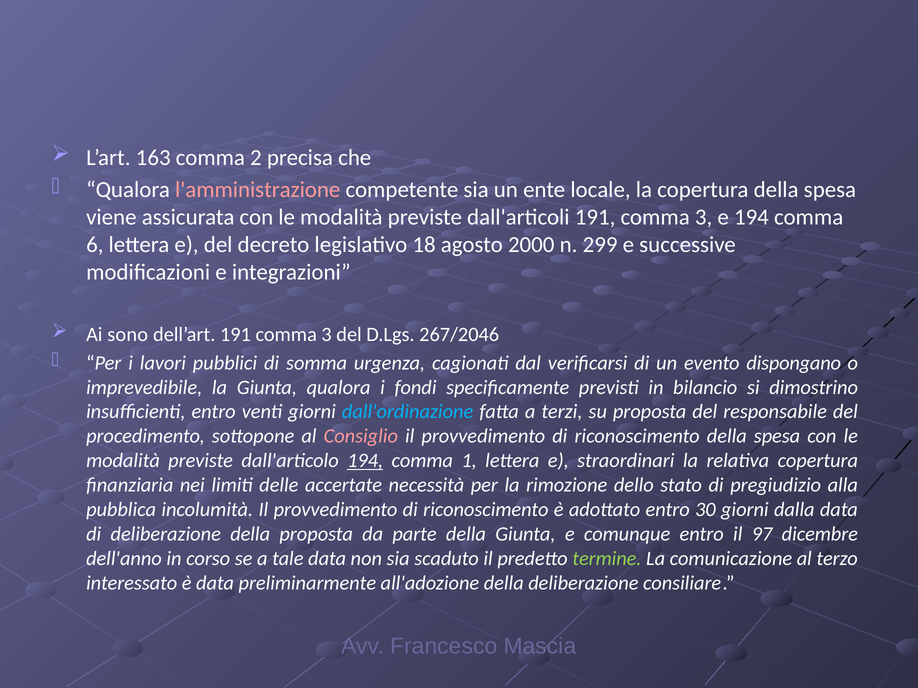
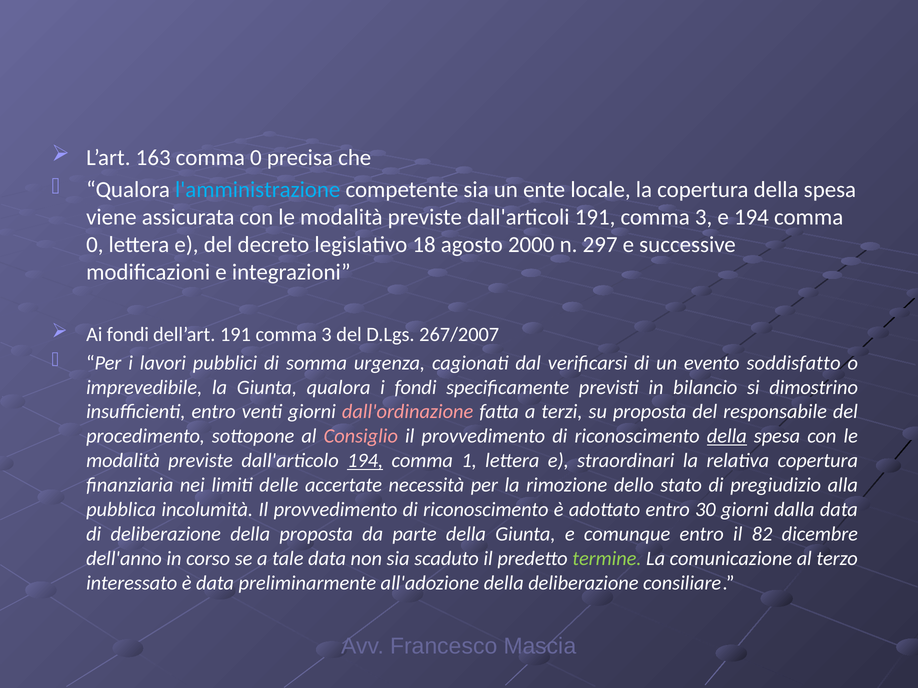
163 comma 2: 2 -> 0 (256, 158)
l'amministrazione colour: pink -> light blue (258, 190)
6: 6 -> 0 (95, 245)
299: 299 -> 297 (600, 245)
Ai sono: sono -> fondi (128, 335)
267/2046: 267/2046 -> 267/2007 (459, 335)
dispongano: dispongano -> soddisfatto (794, 363)
dall'ordinazione colour: light blue -> pink (408, 412)
della underline: none -> present (727, 437)
97: 97 -> 82 (762, 534)
